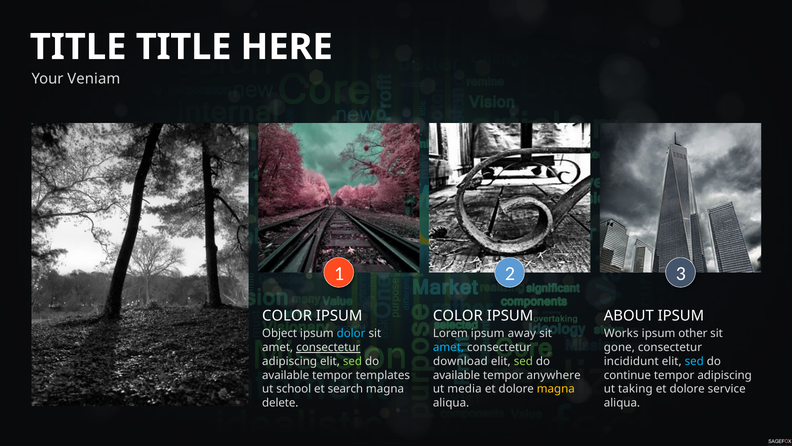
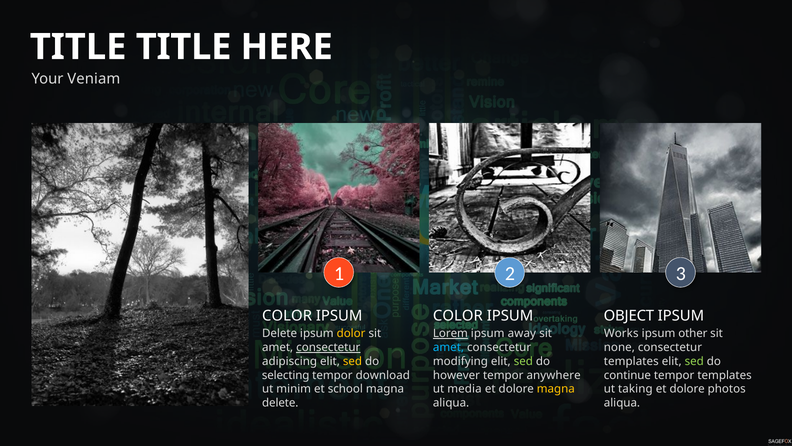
ABOUT: ABOUT -> OBJECT (629, 315)
Object: Object -> Delete (280, 333)
dolor colour: light blue -> yellow (351, 333)
Lorem underline: none -> present (450, 333)
gone: gone -> none (619, 347)
sed colour: light green -> yellow (352, 361)
download: download -> modifying (460, 361)
incididunt: incididunt -> templates (631, 361)
sed colour: light blue -> light green (694, 361)
available: available -> selecting (286, 375)
templates: templates -> download (383, 375)
available: available -> however (456, 375)
tempor adipiscing: adipiscing -> templates (725, 375)
school: school -> minim (294, 389)
search: search -> school (345, 389)
service: service -> photos (727, 389)
